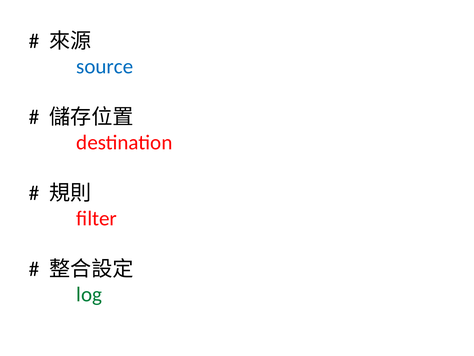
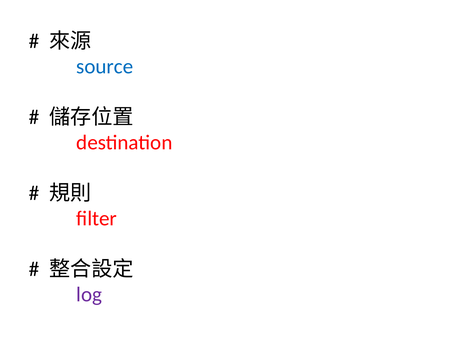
log colour: green -> purple (89, 294)
